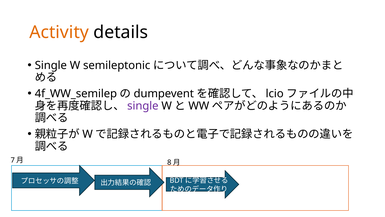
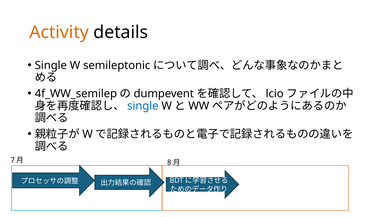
single colour: purple -> blue (143, 106)
